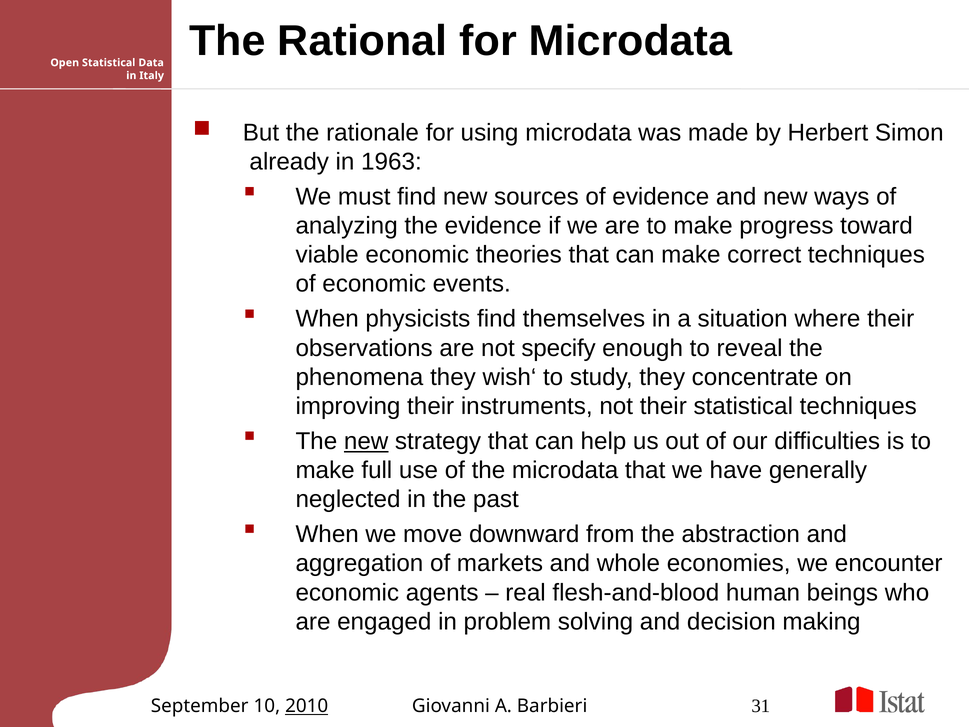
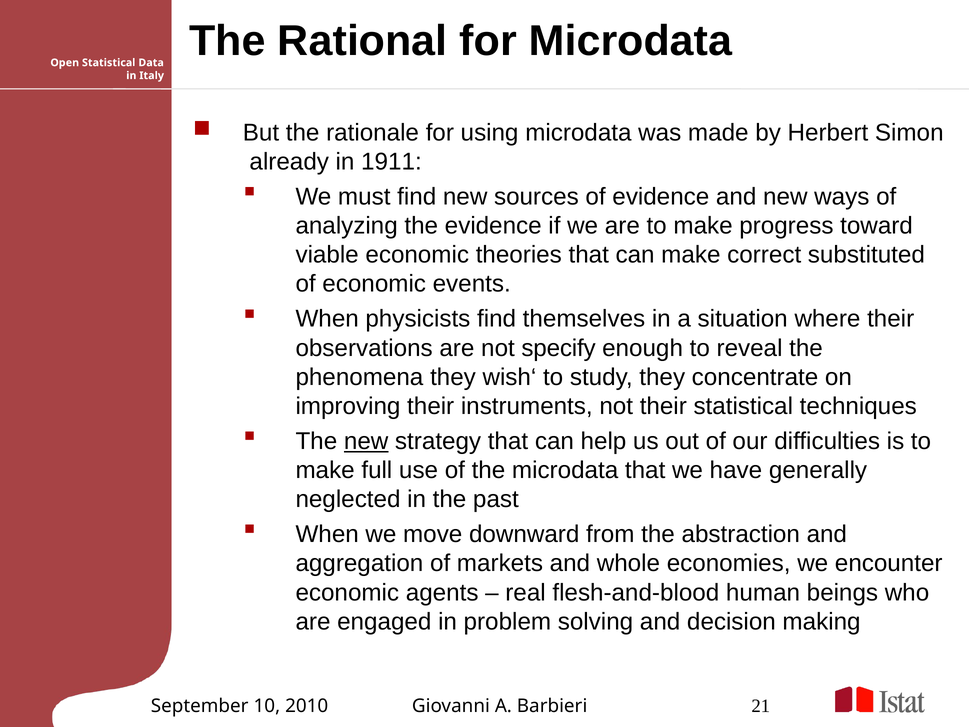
1963: 1963 -> 1911 (391, 162)
correct techniques: techniques -> substituted (866, 255)
2010 underline: present -> none (307, 706)
31: 31 -> 21 (761, 706)
